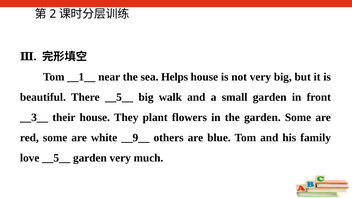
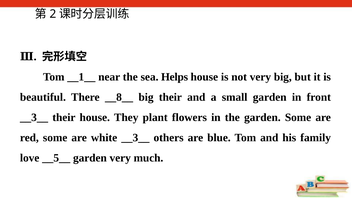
There __5__: __5__ -> __8__ (119, 97)
big walk: walk -> their (170, 97)
white __9__: __9__ -> __3__ (135, 138)
